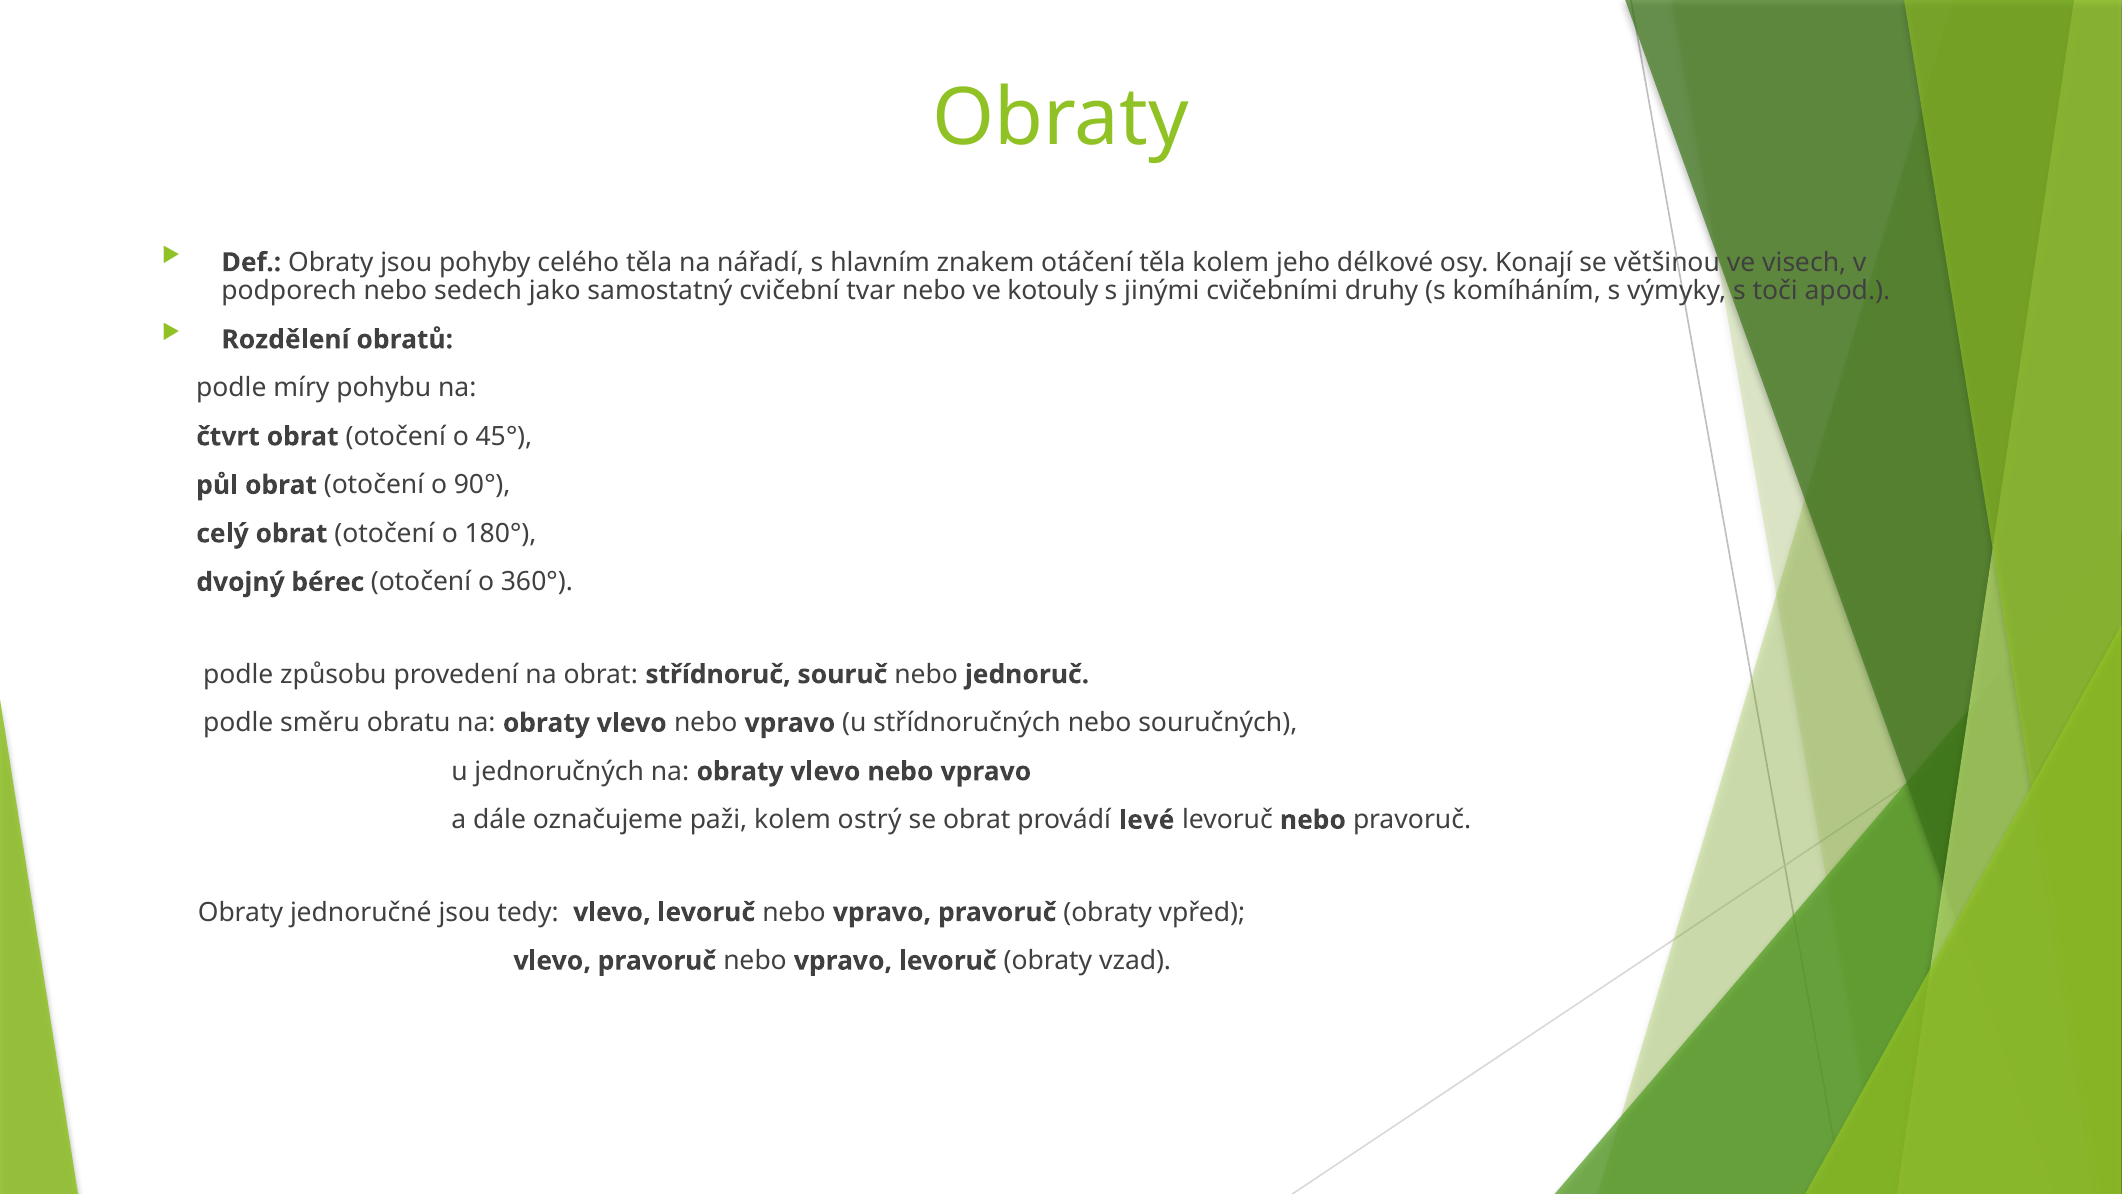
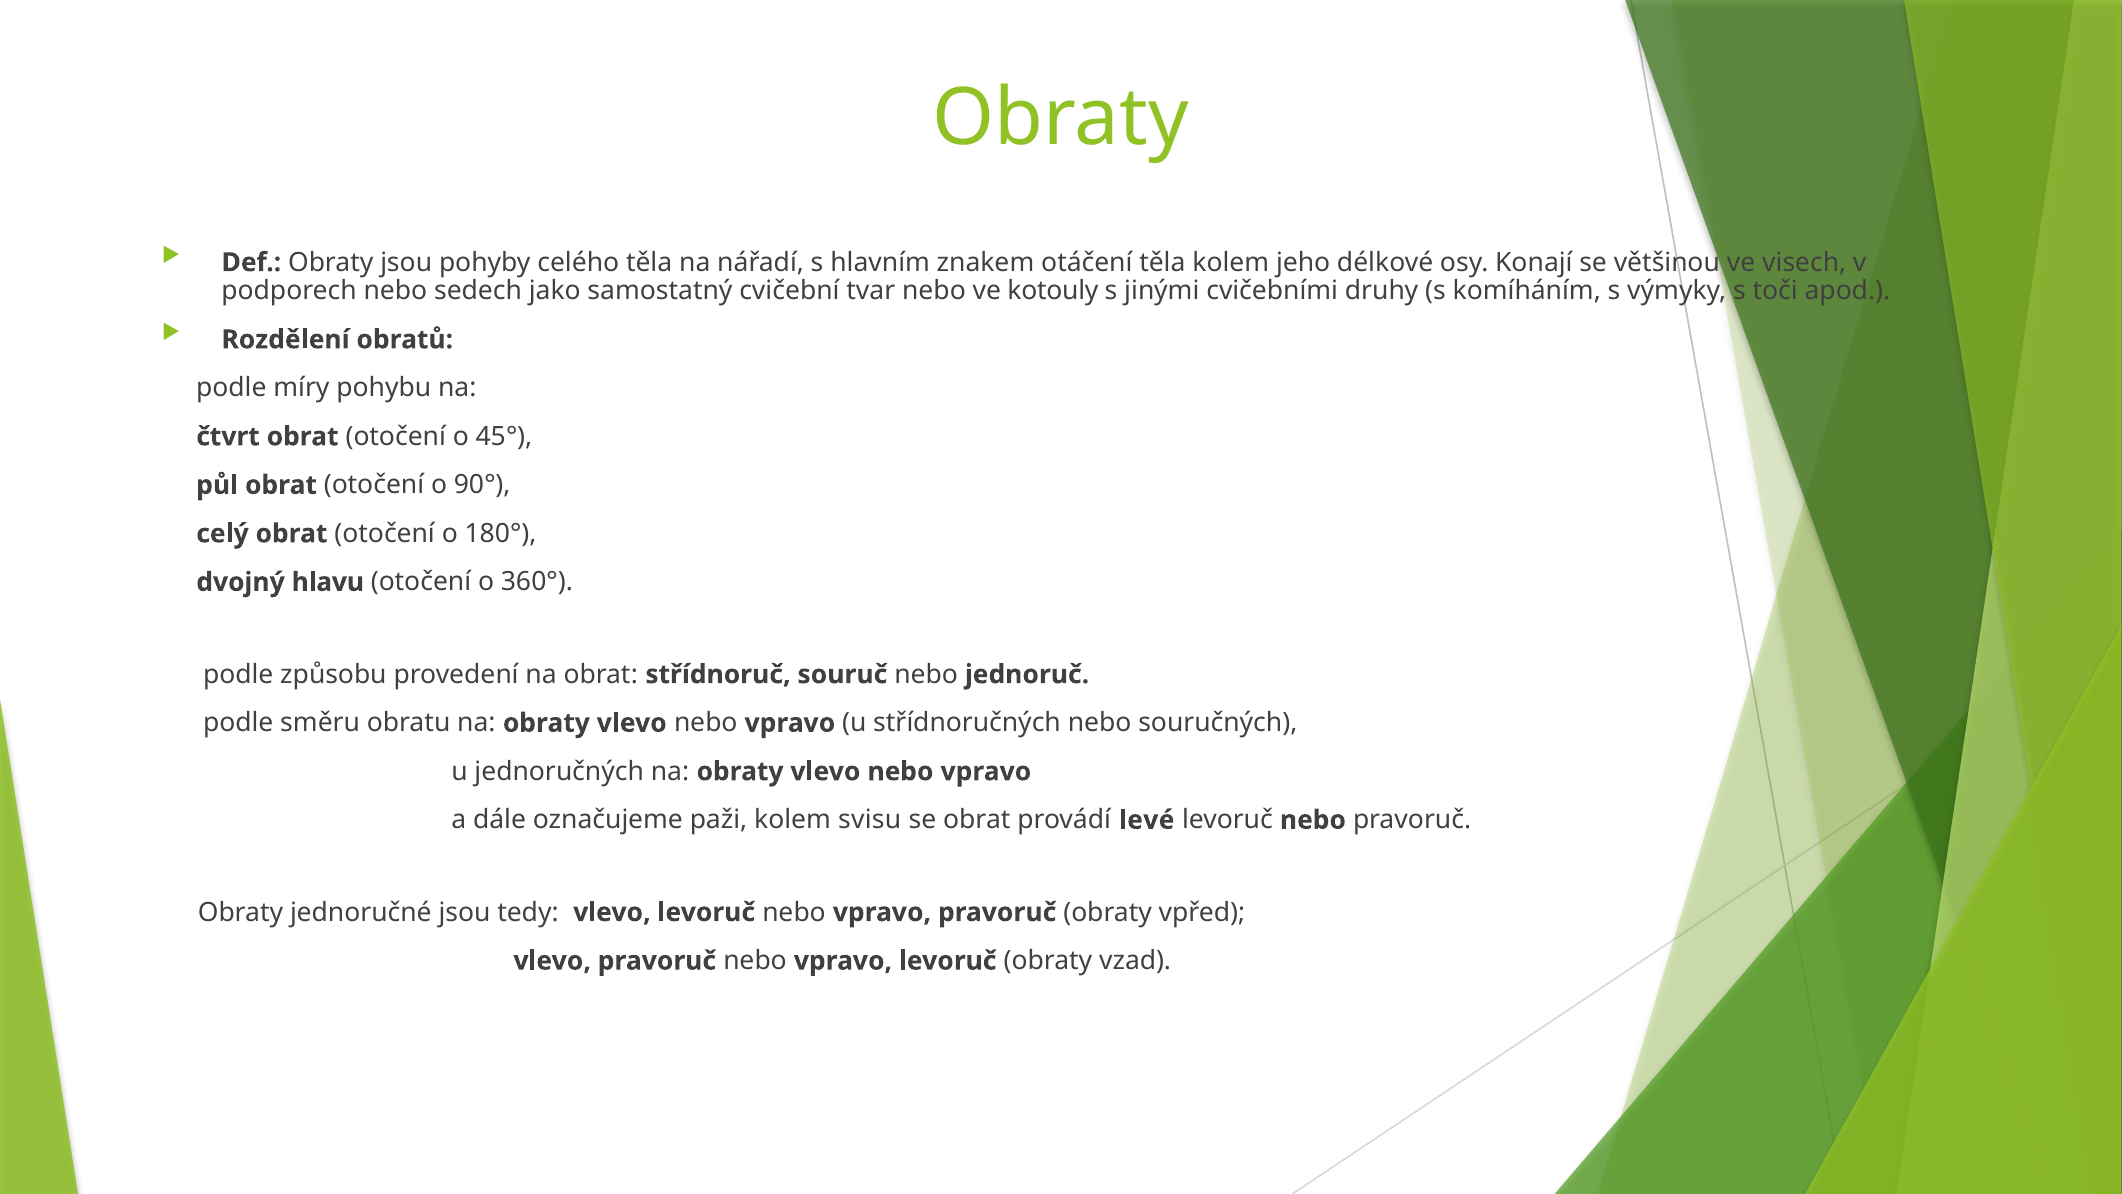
bérec: bérec -> hlavu (328, 582)
ostrý: ostrý -> svisu (870, 820)
